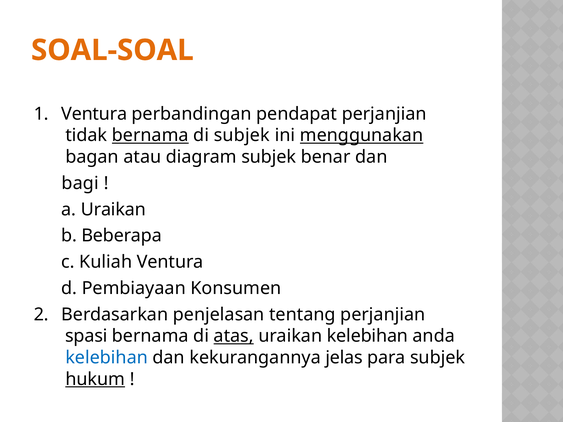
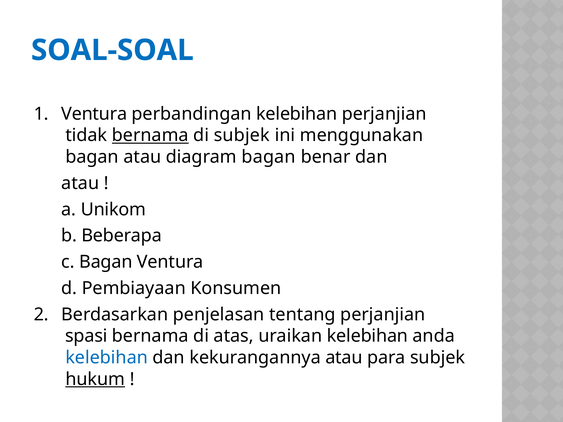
SOAL-SOAL colour: orange -> blue (112, 50)
perbandingan pendapat: pendapat -> kelebihan (297, 114)
menggunakan underline: present -> none (362, 135)
diagram subjek: subjek -> bagan (269, 157)
bagi: bagi -> atau (80, 183)
a Uraikan: Uraikan -> Unikom (113, 210)
c Kuliah: Kuliah -> Bagan (106, 262)
atas underline: present -> none (234, 336)
kekurangannya jelas: jelas -> atau (344, 358)
